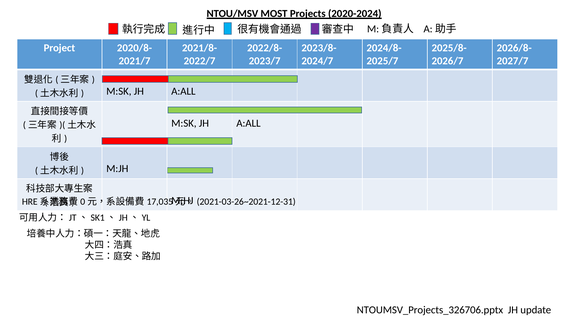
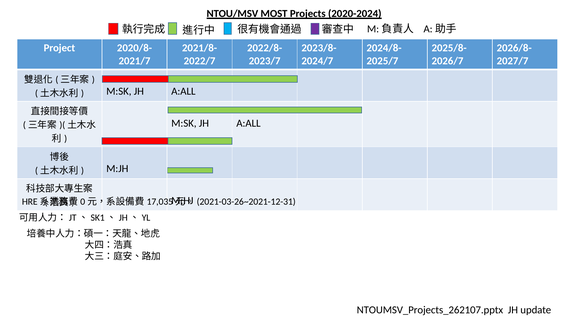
NTOUMSV_Projects_326706.pptx: NTOUMSV_Projects_326706.pptx -> NTOUMSV_Projects_262107.pptx (430, 310)
